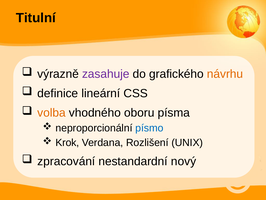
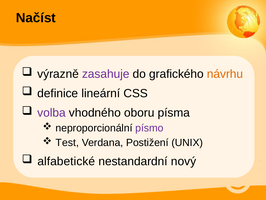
Titulní: Titulní -> Načíst (36, 18)
volba colour: orange -> purple (52, 113)
písmo colour: blue -> purple (149, 128)
Krok: Krok -> Test (67, 142)
Rozlišení: Rozlišení -> Postižení (147, 142)
zpracování: zpracování -> alfabetické (66, 161)
